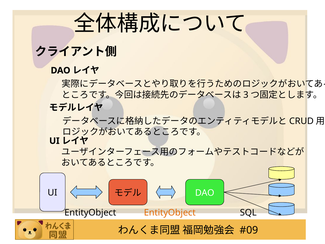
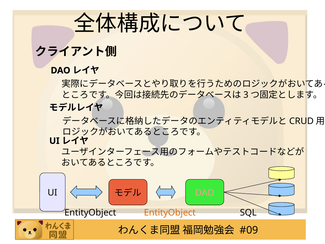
DAO colour: white -> pink (205, 193)
